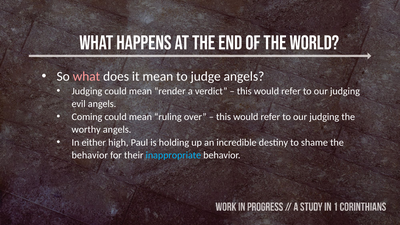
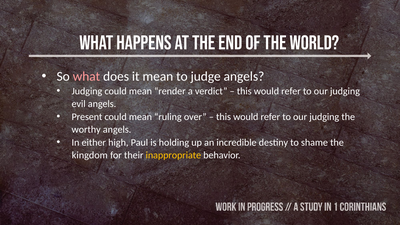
Coming: Coming -> Present (87, 117)
behavior: behavior -> kingdom (90, 155)
inappropriate colour: light blue -> yellow (173, 155)
